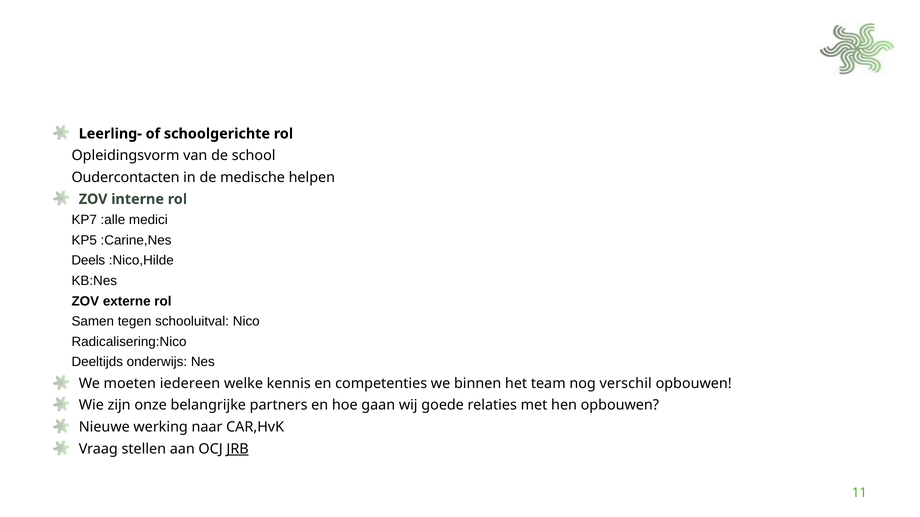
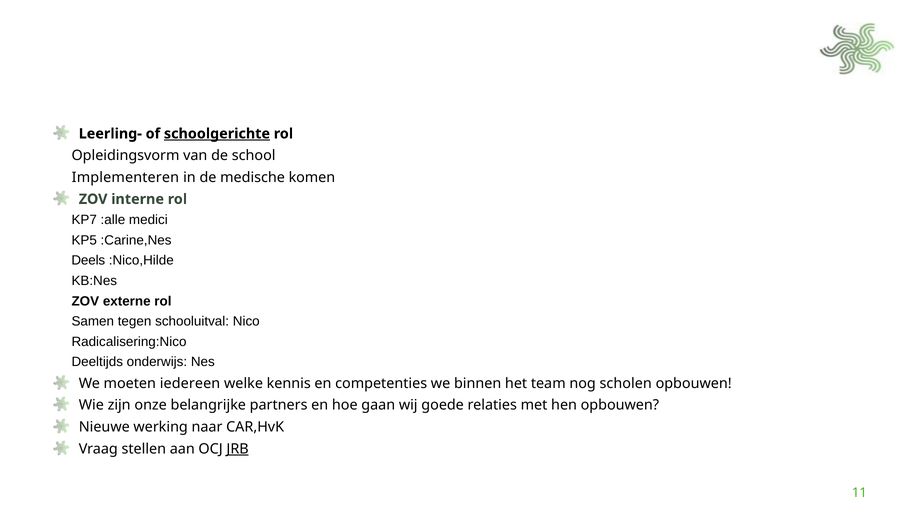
schoolgerichte underline: none -> present (217, 134)
Oudercontacten: Oudercontacten -> Implementeren (125, 178)
helpen: helpen -> komen (312, 178)
verschil: verschil -> scholen (626, 384)
